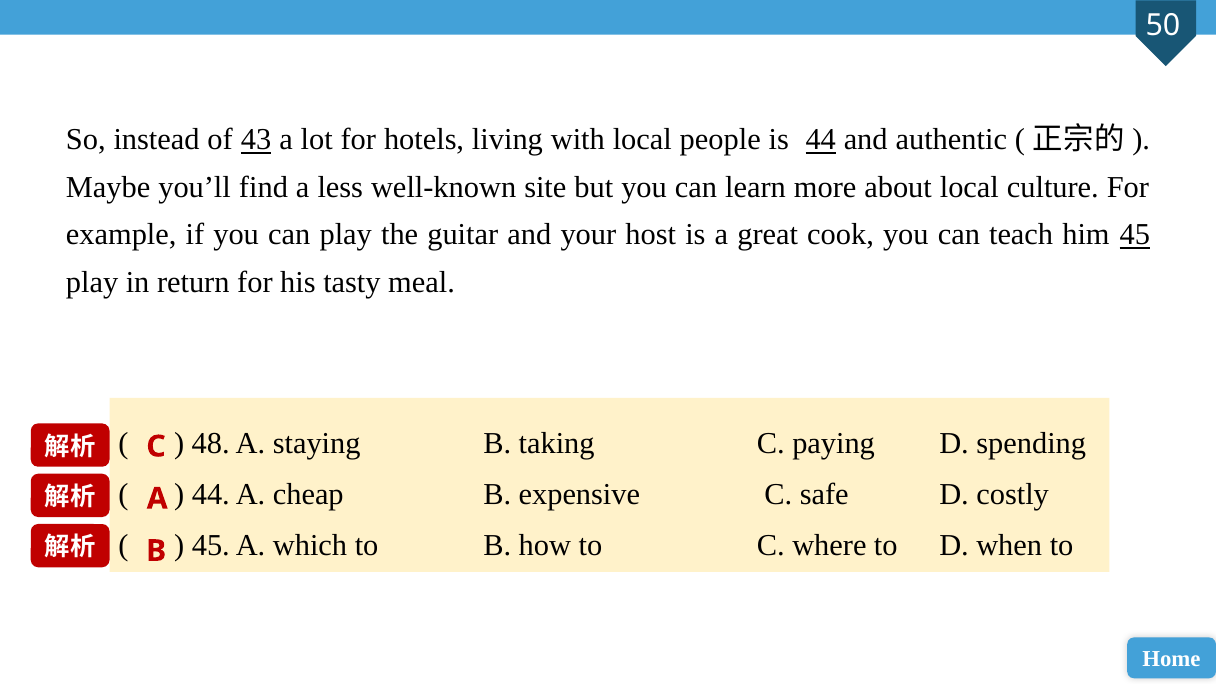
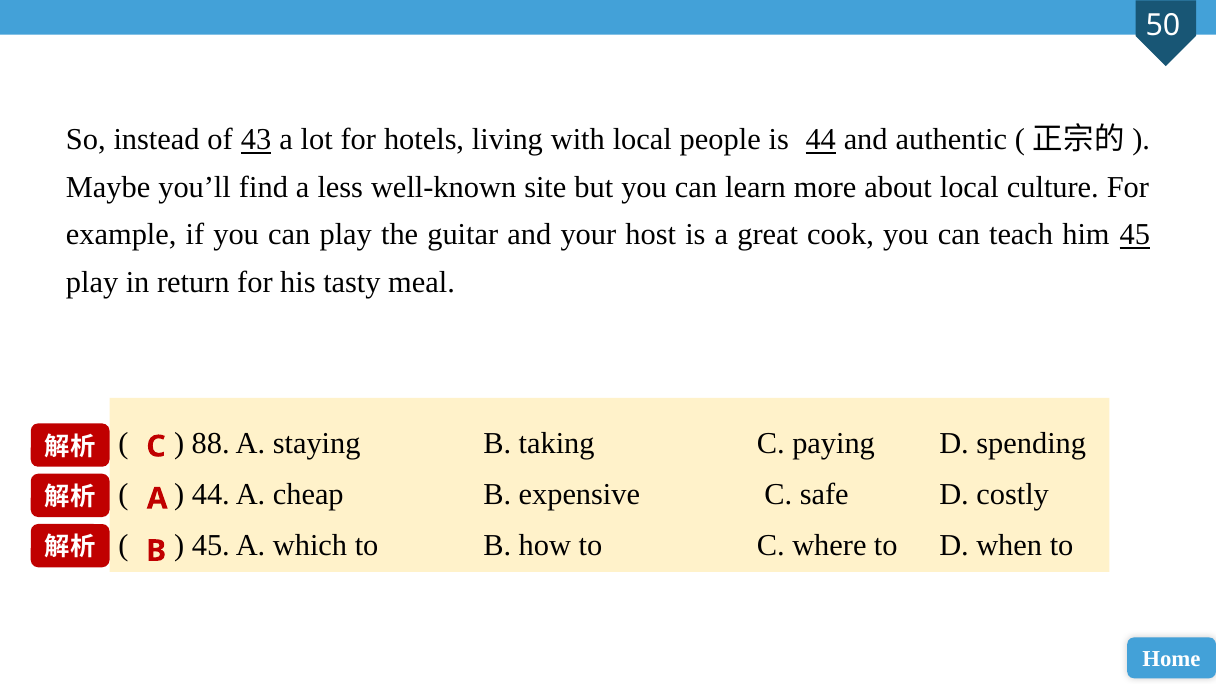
48: 48 -> 88 (211, 443)
